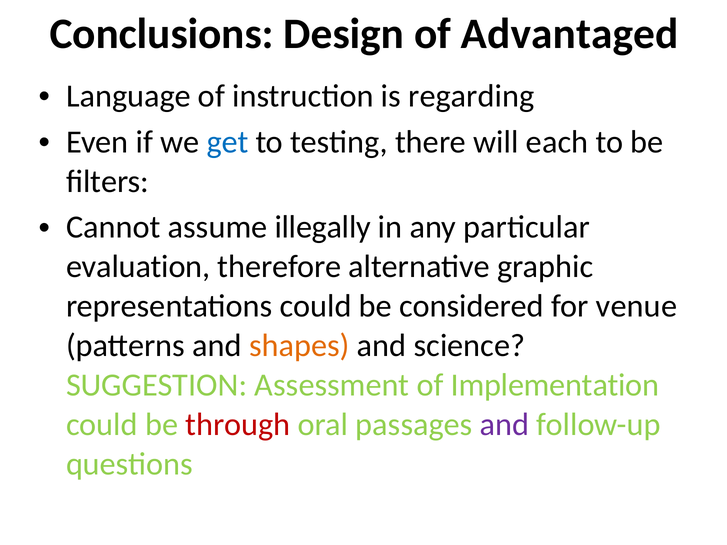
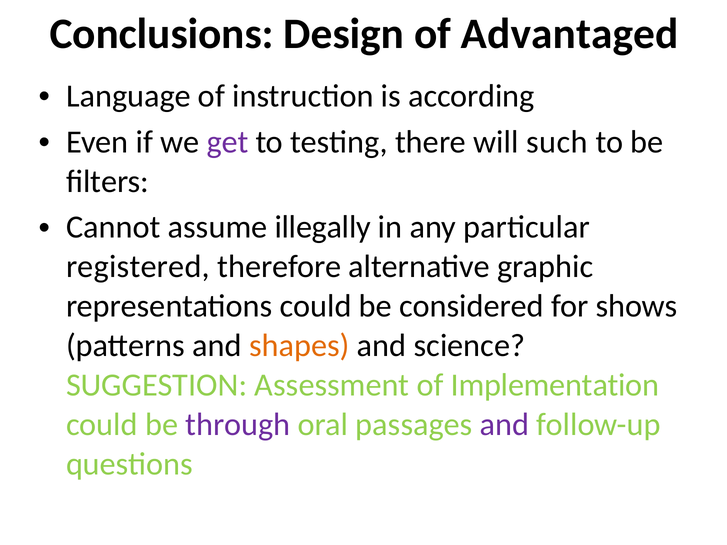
regarding: regarding -> according (471, 96)
get colour: blue -> purple (227, 142)
each: each -> such (557, 142)
evaluation: evaluation -> registered (138, 267)
venue: venue -> shows (637, 306)
through colour: red -> purple (238, 425)
